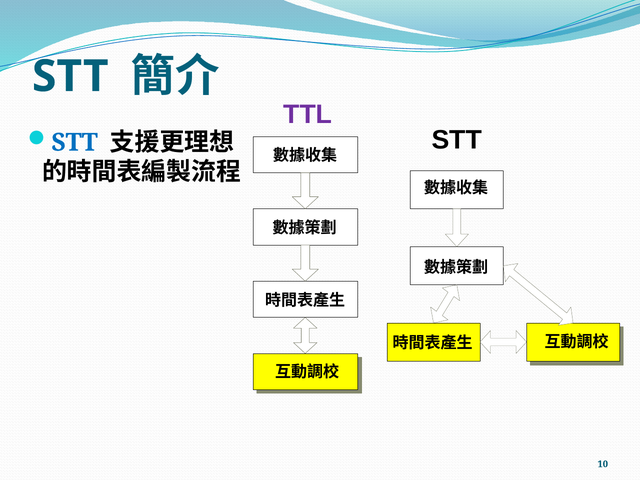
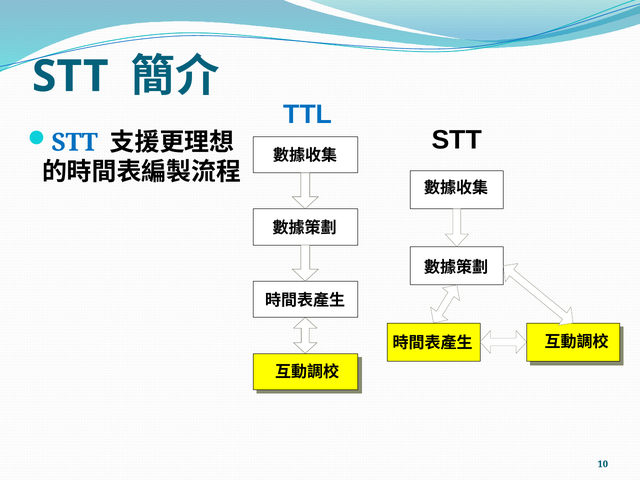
TTL colour: purple -> blue (308, 114)
